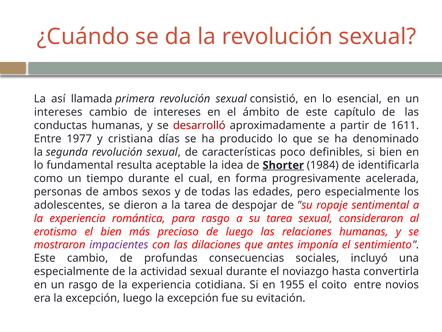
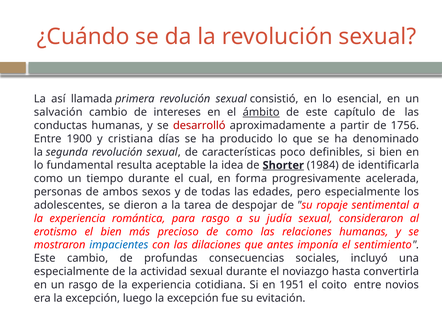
intereses: intereses -> salvación (58, 112)
ámbito underline: none -> present (261, 112)
1611: 1611 -> 1756 (405, 125)
1977: 1977 -> 1900 (79, 139)
su tarea: tarea -> judía (279, 218)
de luego: luego -> como (239, 231)
impacientes colour: purple -> blue (119, 245)
1955: 1955 -> 1951 (292, 284)
